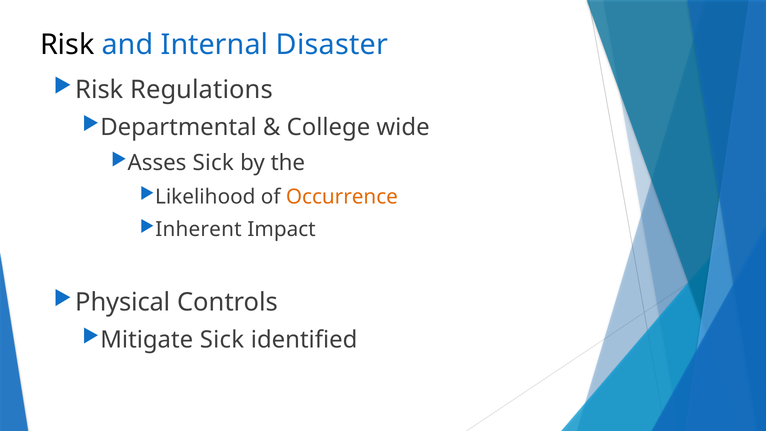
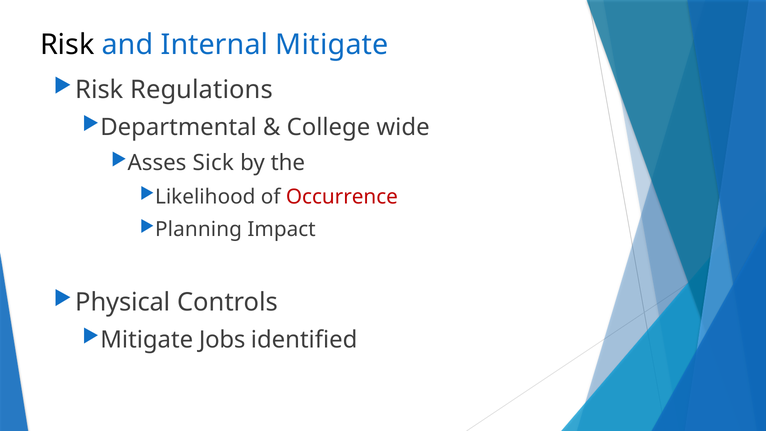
Internal Disaster: Disaster -> Mitigate (332, 45)
Occurrence colour: orange -> red (342, 197)
Inherent: Inherent -> Planning (199, 230)
Mitigate Sick: Sick -> Jobs (222, 340)
